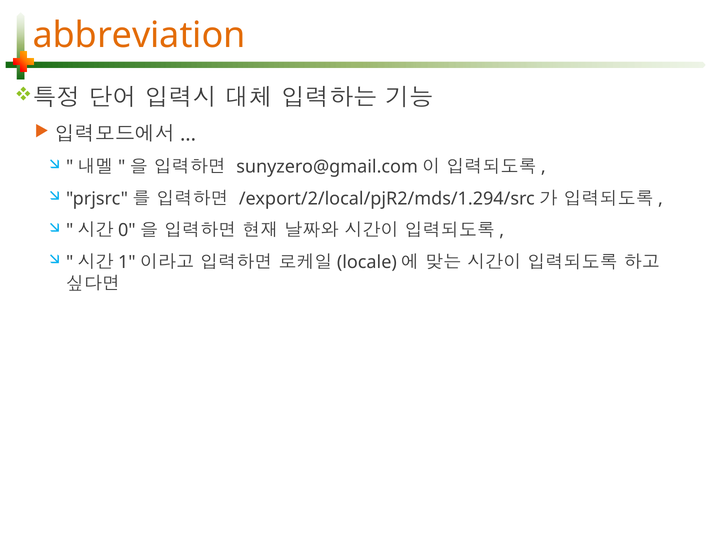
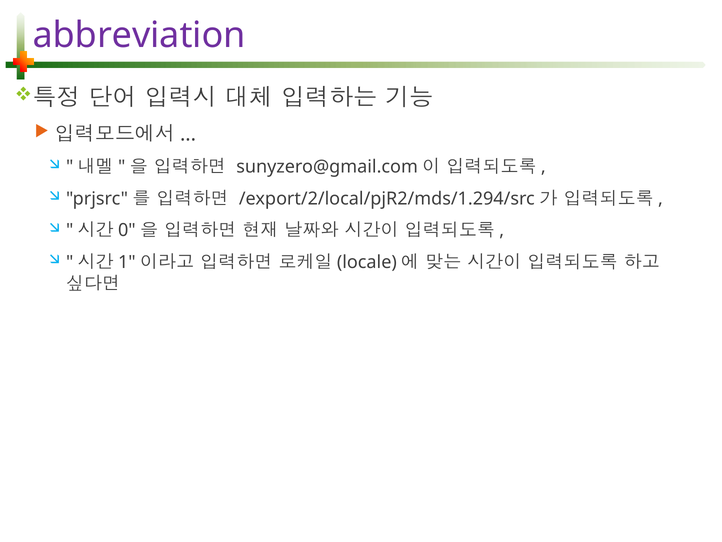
abbreviation colour: orange -> purple (139, 35)
